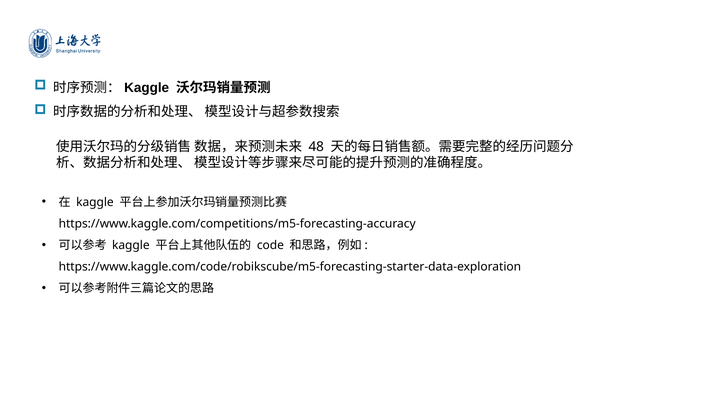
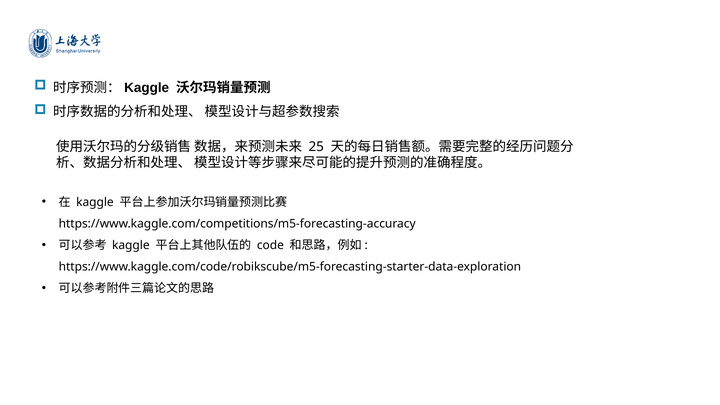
48: 48 -> 25 (316, 147)
